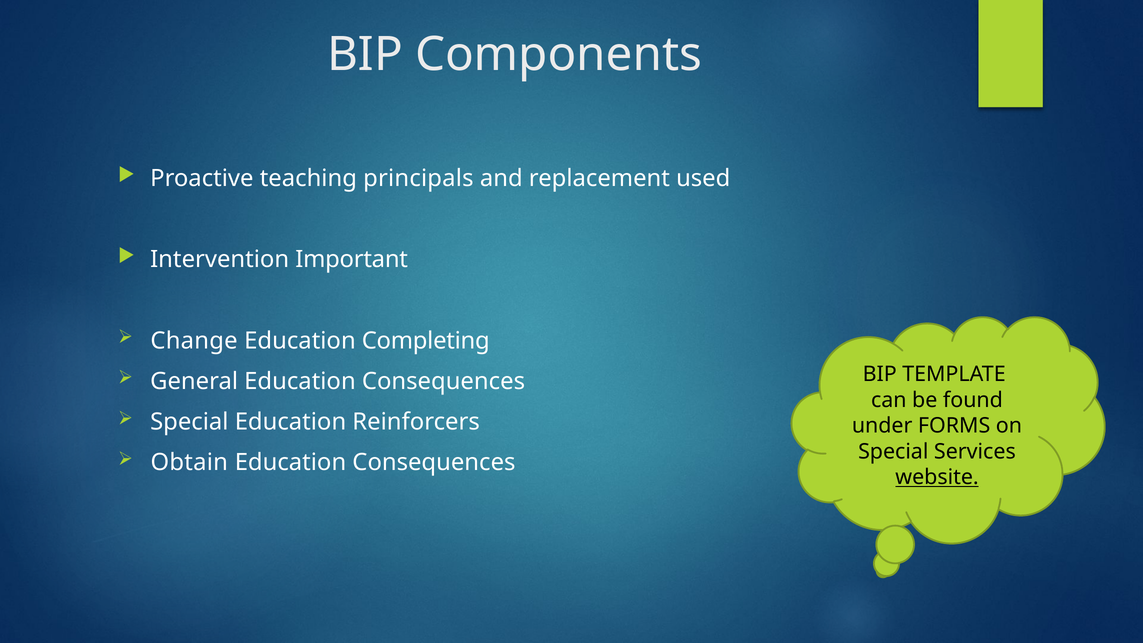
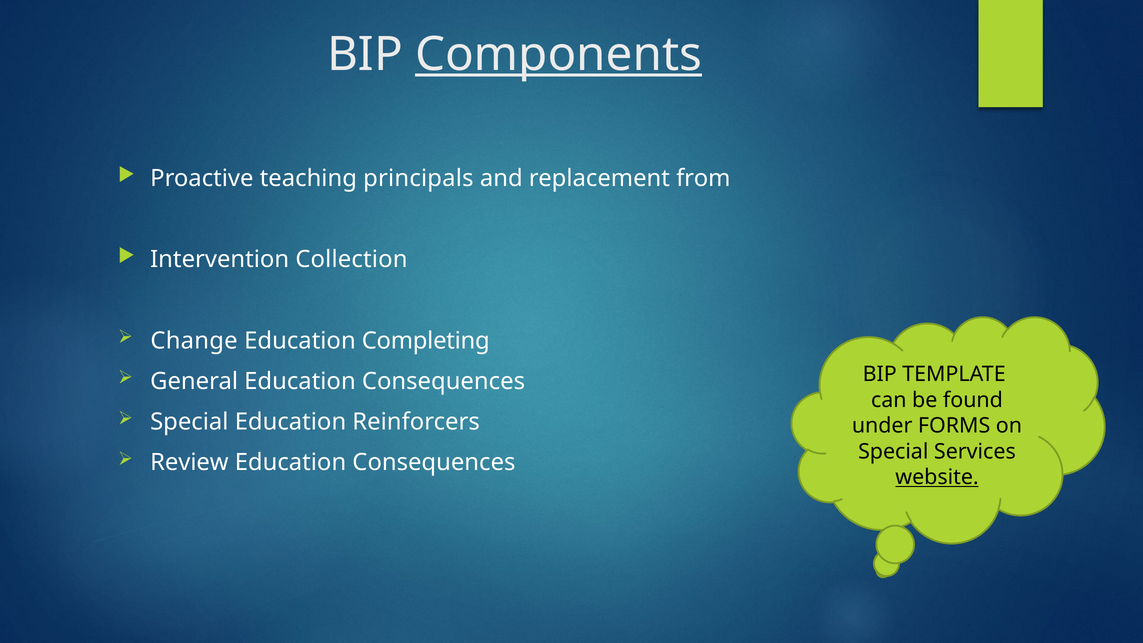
Components underline: none -> present (559, 54)
used: used -> from (703, 178)
Important: Important -> Collection (351, 260)
Obtain: Obtain -> Review (189, 462)
